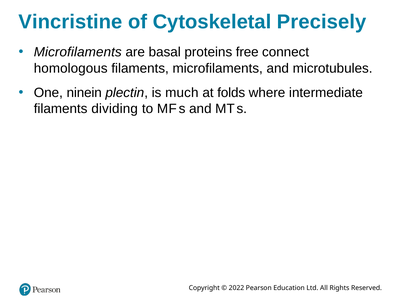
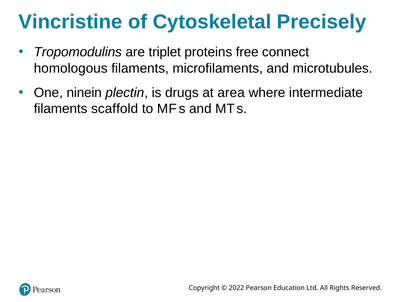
Microfilaments: Microfilaments -> Tropomodulins (78, 52)
basal: basal -> triplet (165, 52)
much: much -> drugs (182, 93)
folds: folds -> area (231, 93)
dividing: dividing -> scaffold (115, 109)
